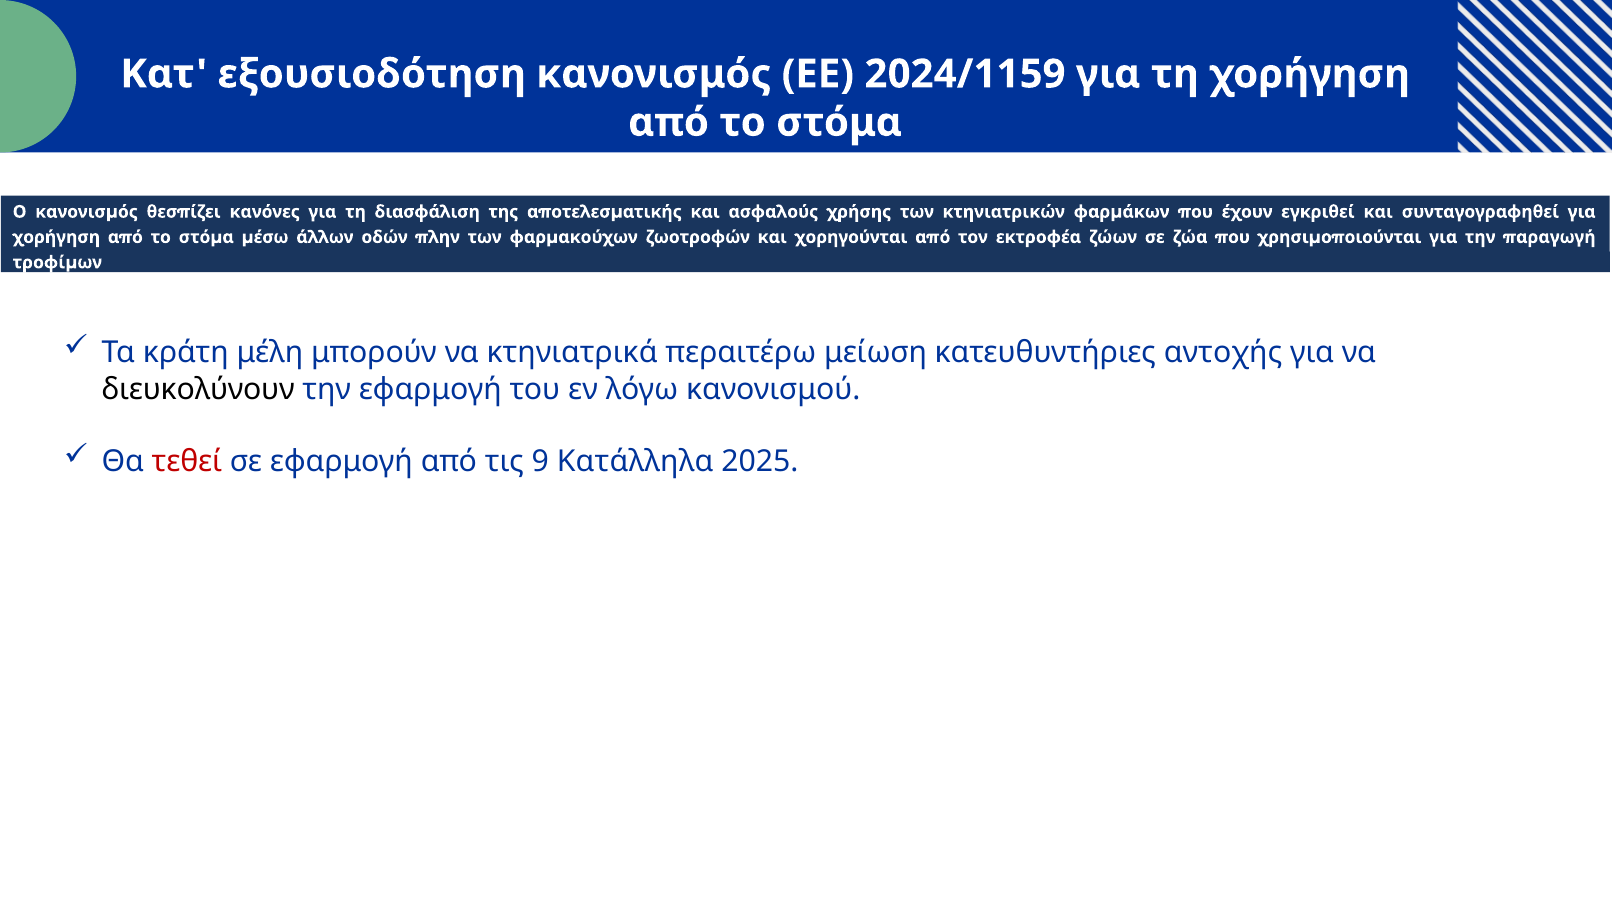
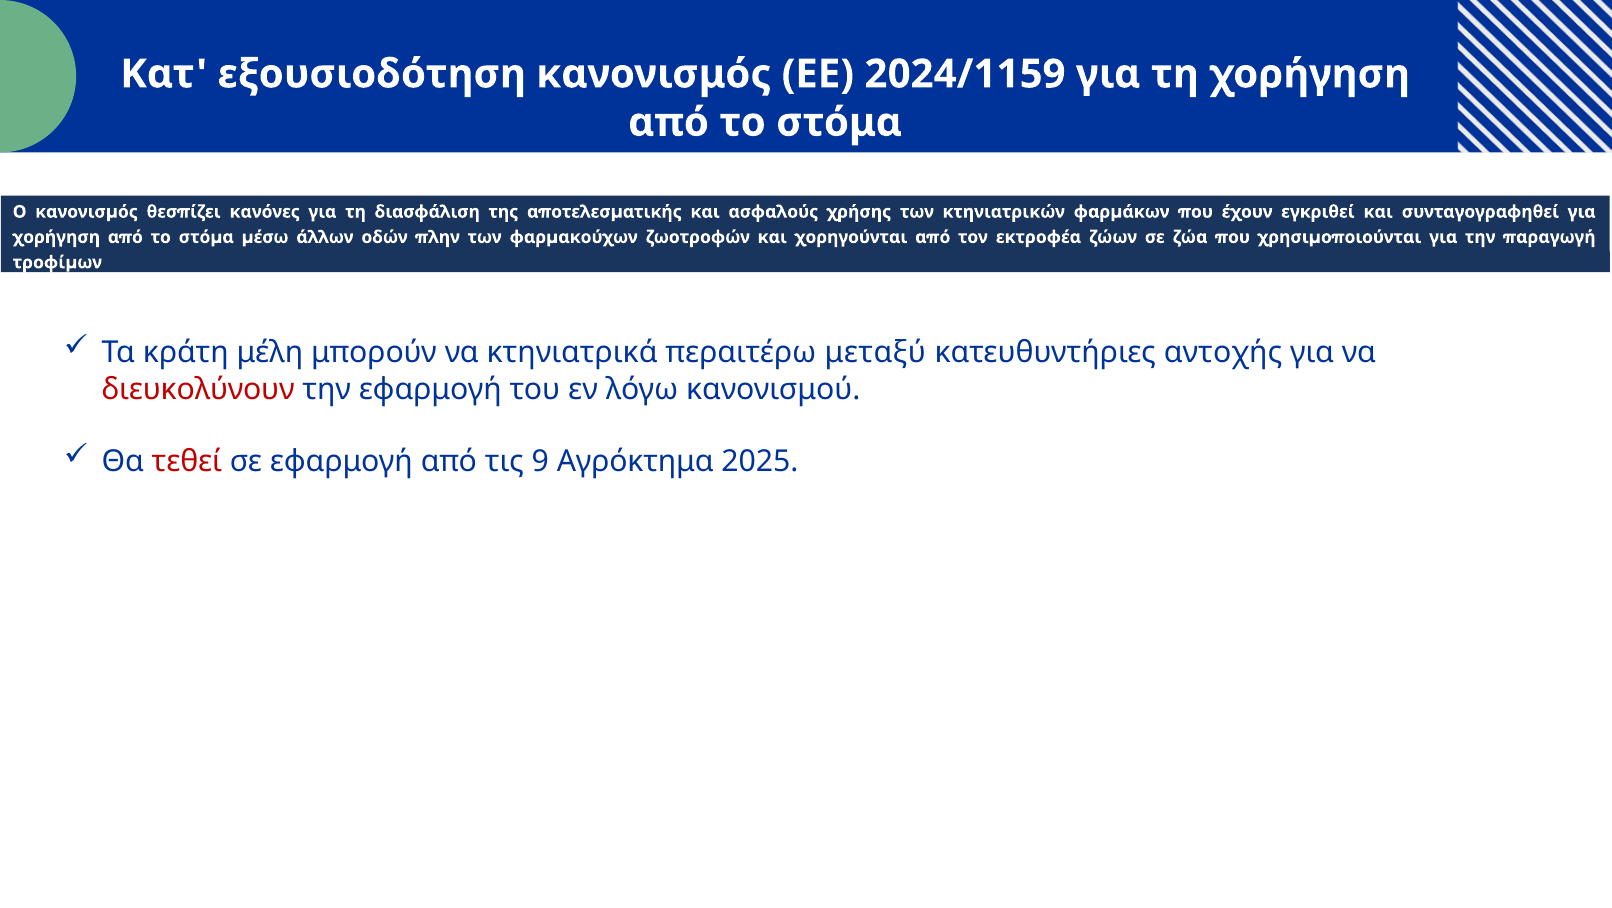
μείωση: μείωση -> μεταξύ (875, 353)
διευκολύνουν colour: black -> red (198, 389)
Κατάλληλα: Κατάλληλα -> Αγρόκτημα (635, 462)
